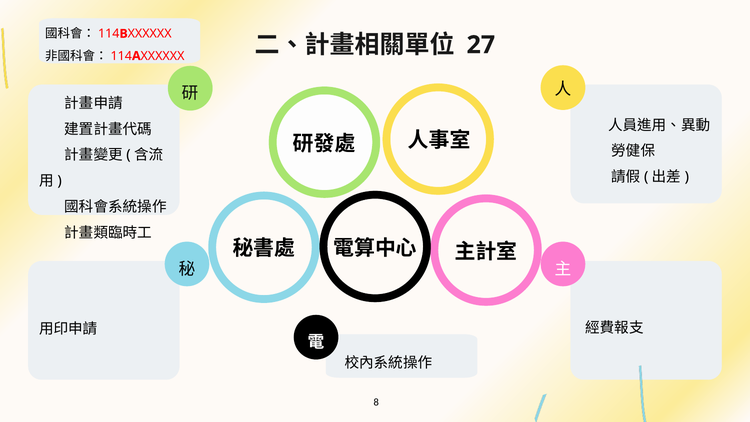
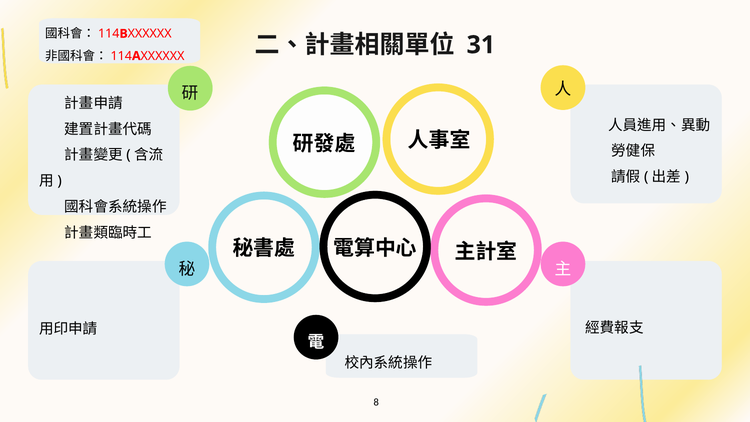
27: 27 -> 31 (481, 45)
